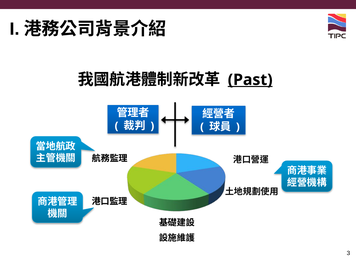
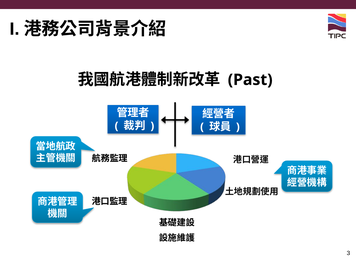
Past underline: present -> none (250, 80)
